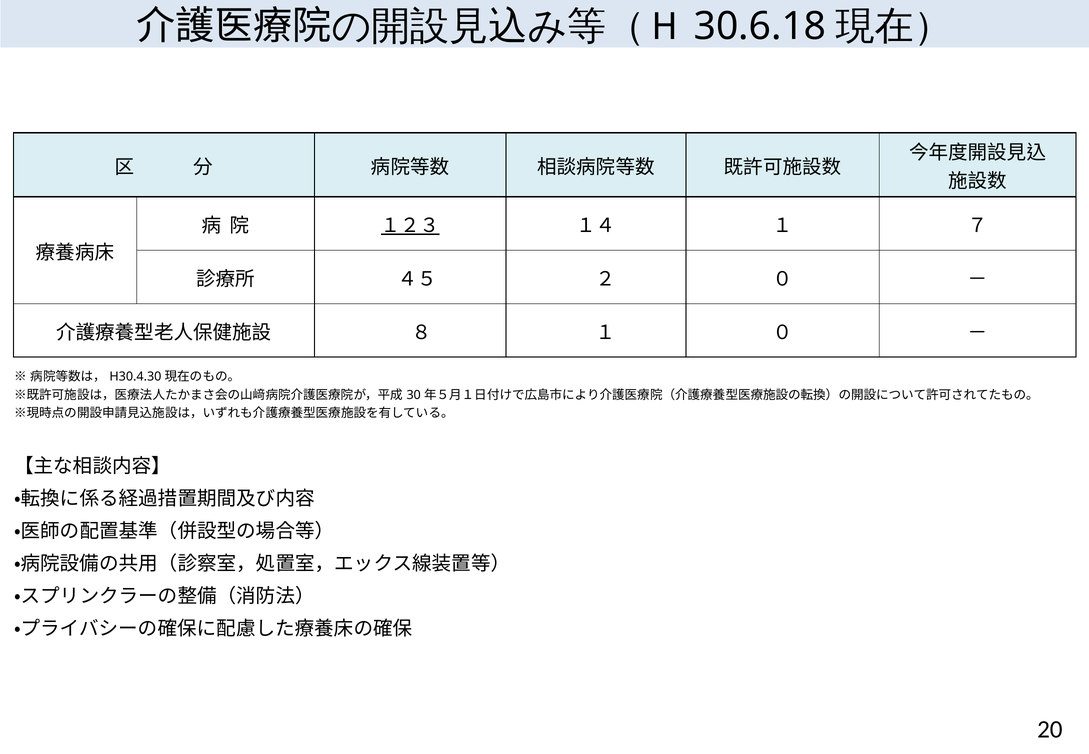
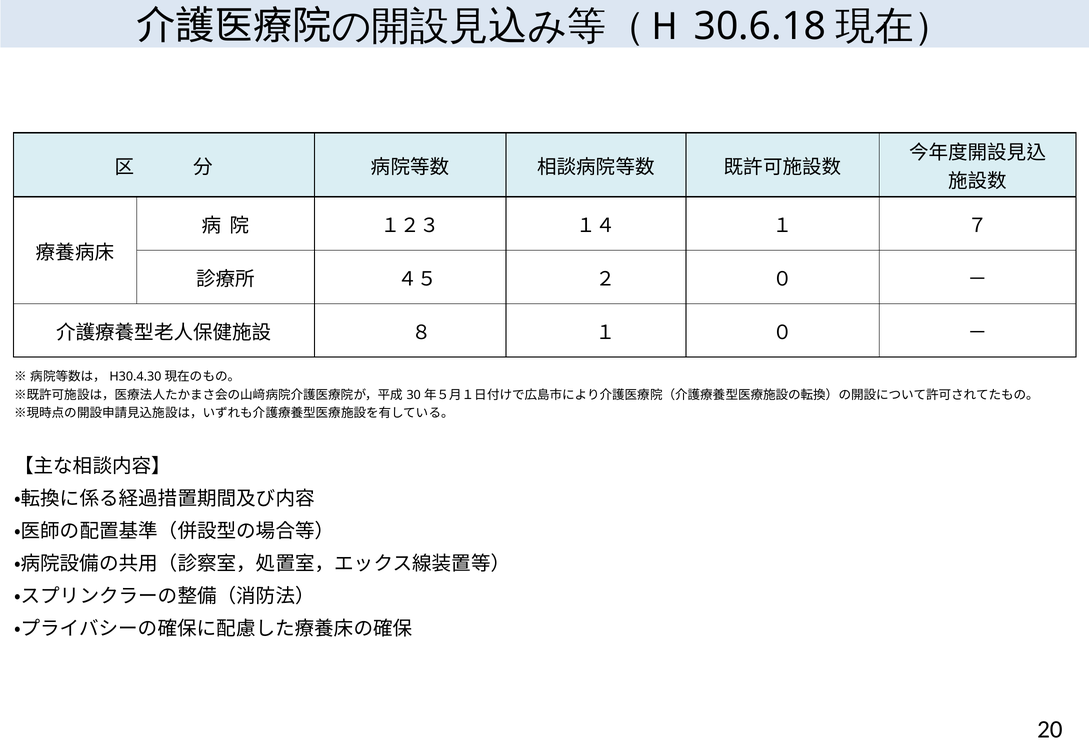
１２３ underline: present -> none (410, 226)
